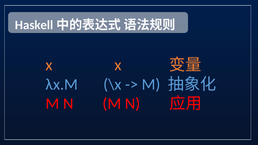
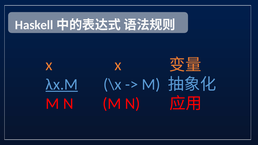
λx.M underline: none -> present (62, 84)
